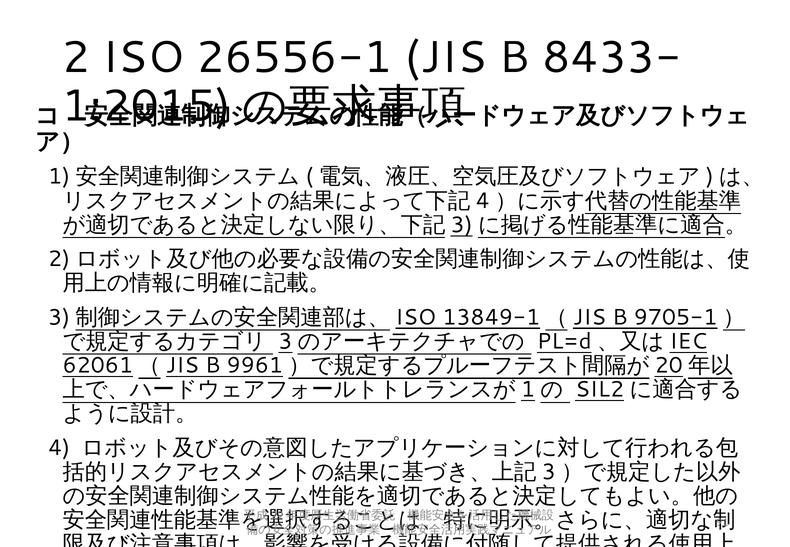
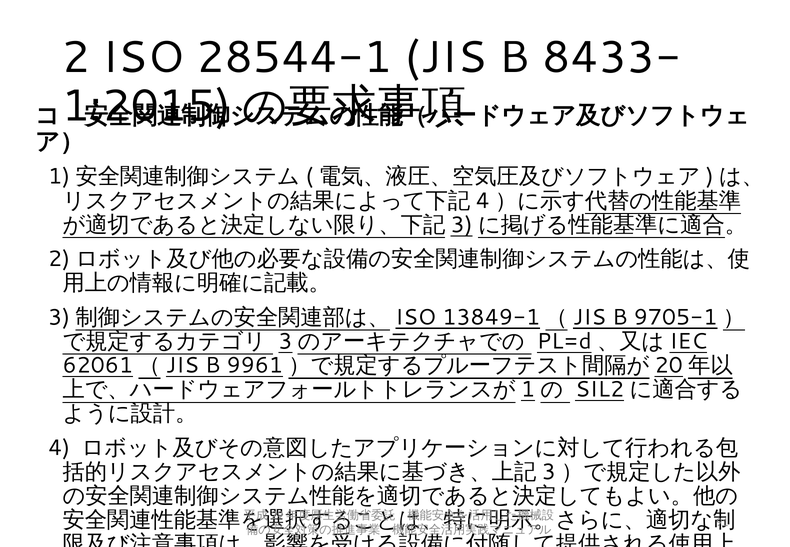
26556-1: 26556-1 -> 28544-1 (294, 58)
